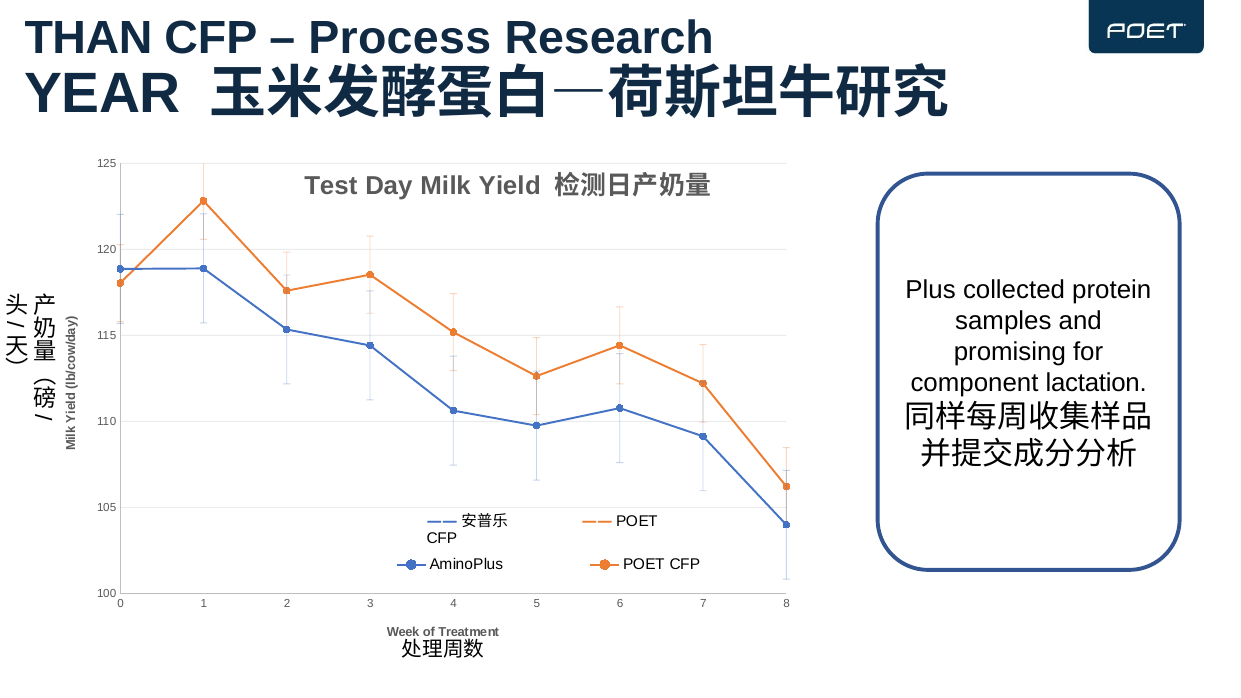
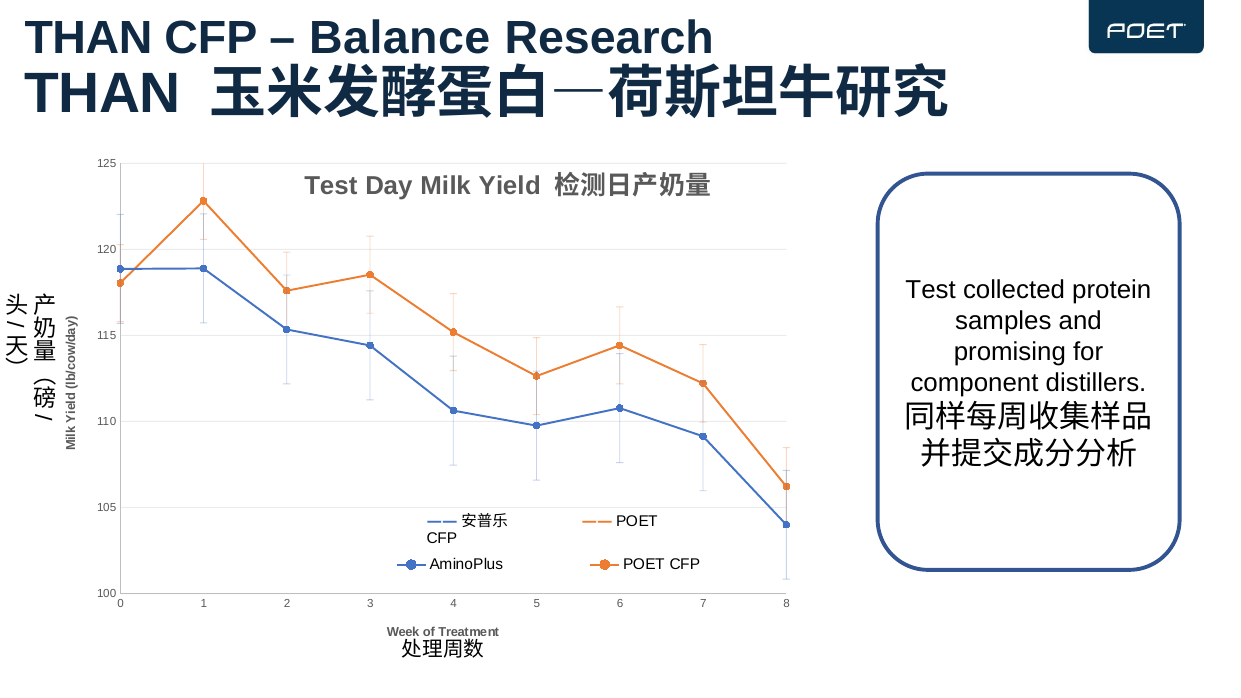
Process: Process -> Balance (400, 38)
YEAR: YEAR -> THAN (103, 94)
Plus: Plus -> Test (931, 290)
lactation: lactation -> distillers (1096, 383)
